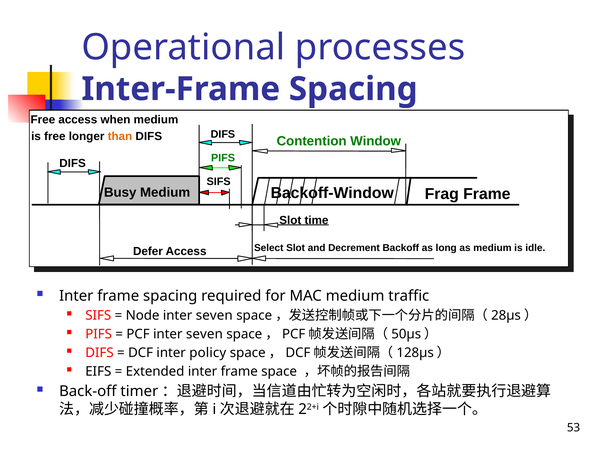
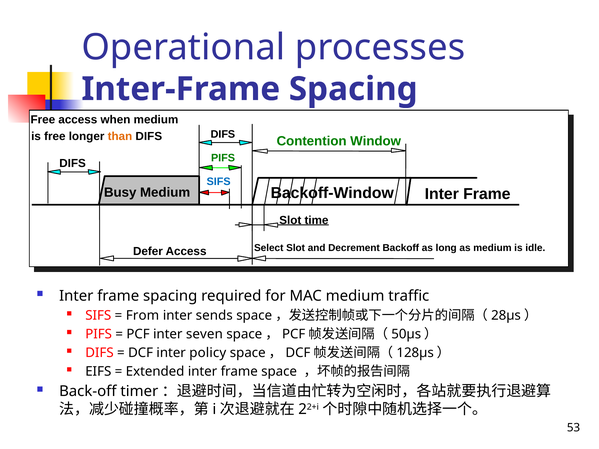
SIFS colour: black -> blue (219, 182)
Backoff-Window Frag: Frag -> Inter (442, 194)
Node: Node -> From (143, 316)
seven: seven -> sends (214, 316)
